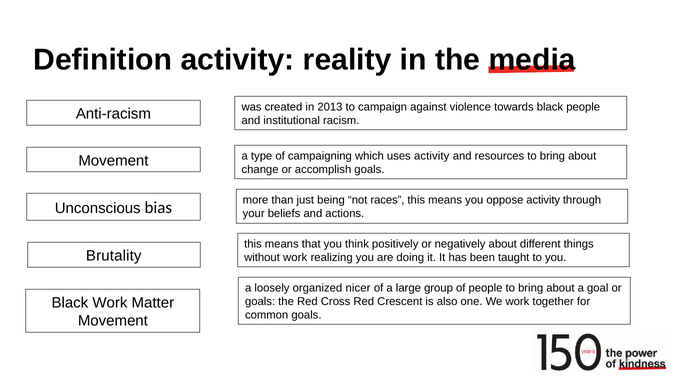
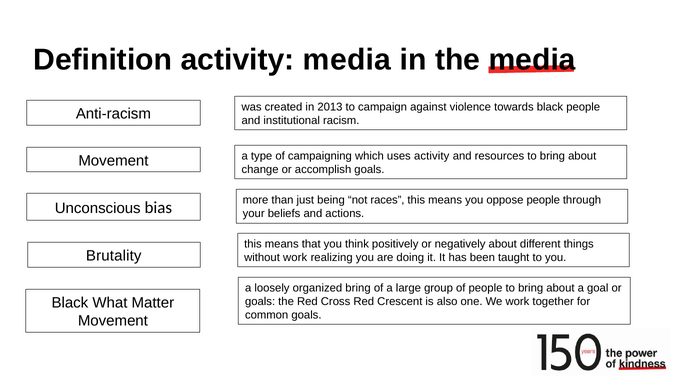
activity reality: reality -> media (347, 60)
oppose activity: activity -> people (543, 200)
organized nicer: nicer -> bring (358, 288)
Black Work: Work -> What (110, 303)
